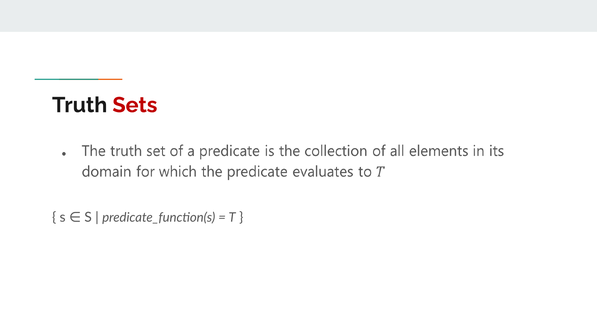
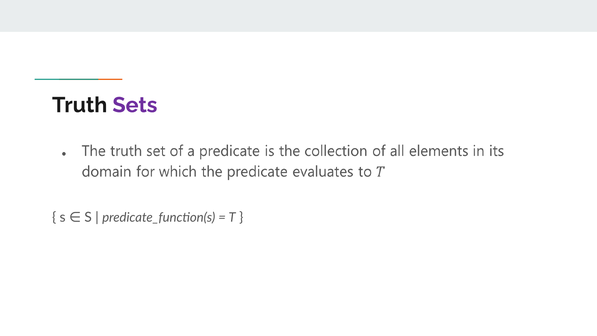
Sets colour: red -> purple (135, 105)
